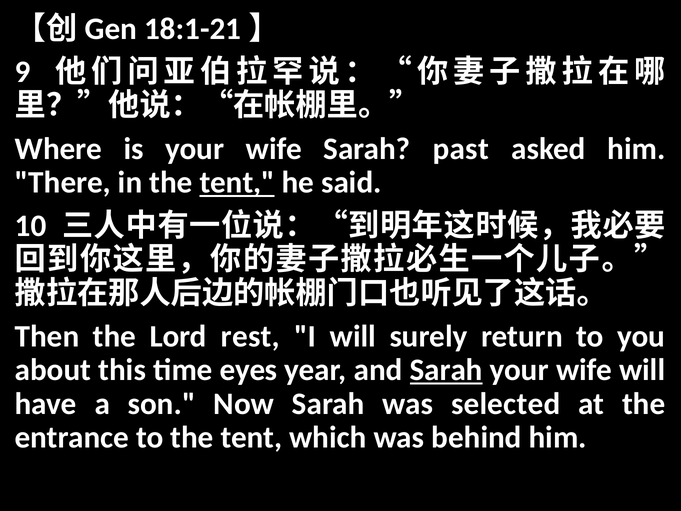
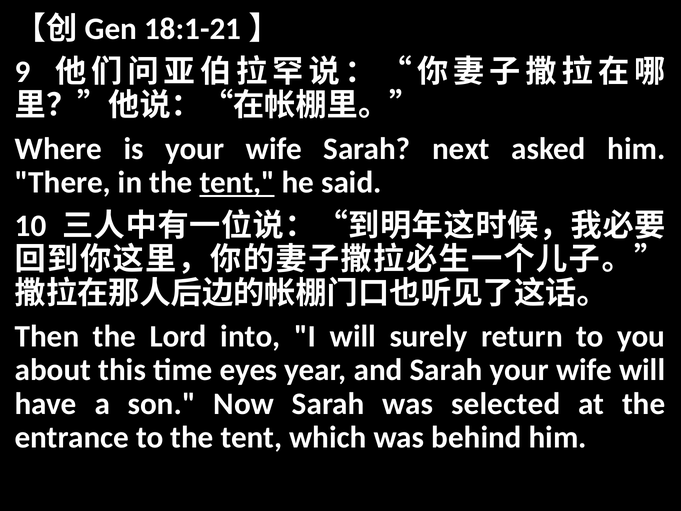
past: past -> next (461, 149)
rest: rest -> into (250, 336)
Sarah underline: present -> none (446, 370)
